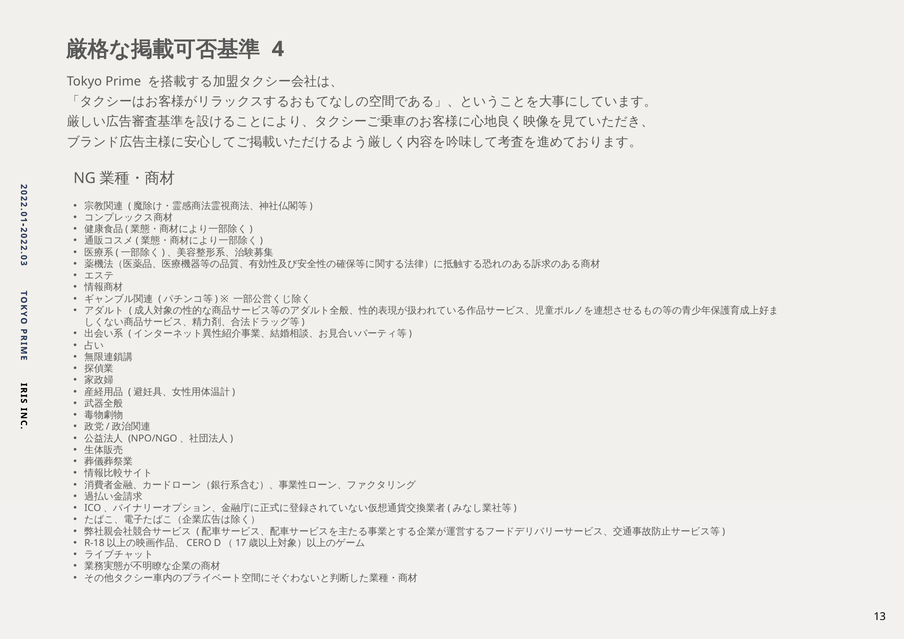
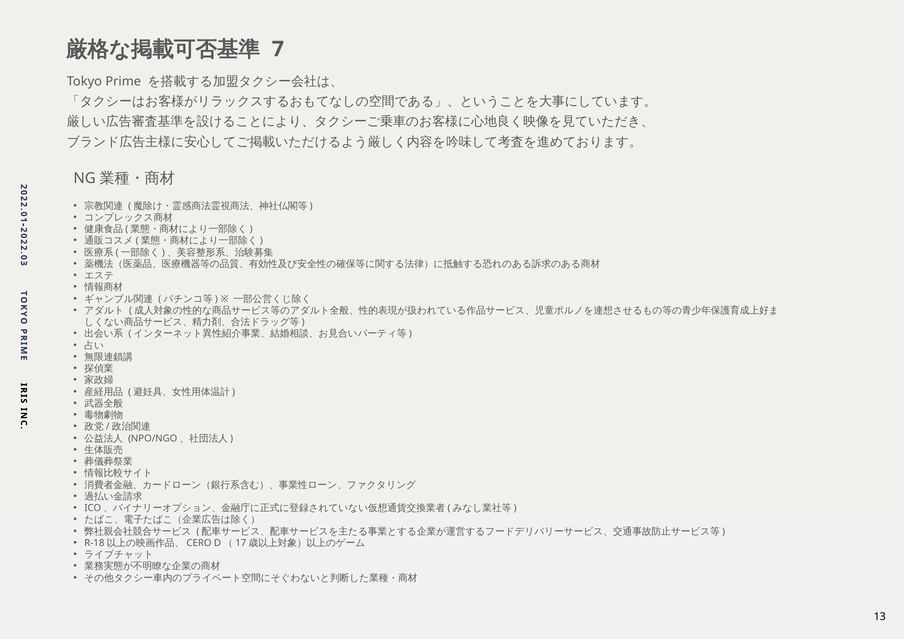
4: 4 -> 7 (278, 49)
